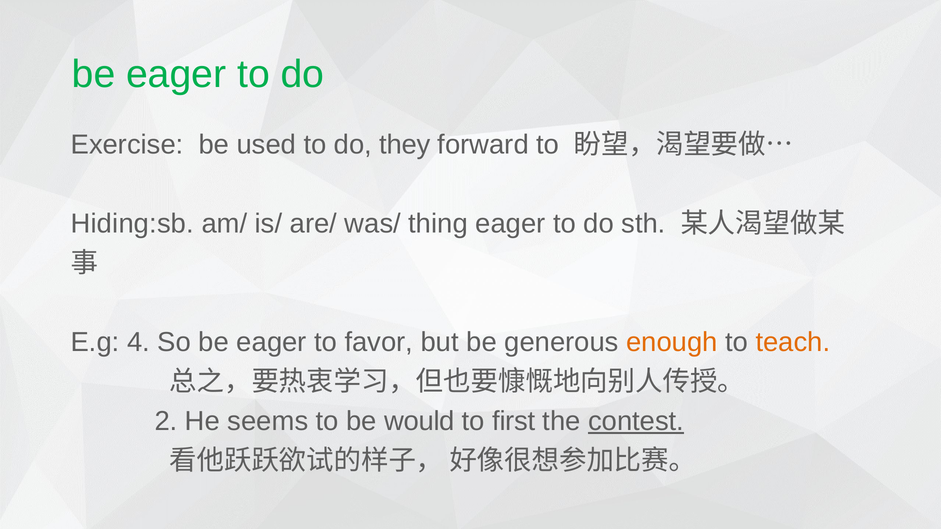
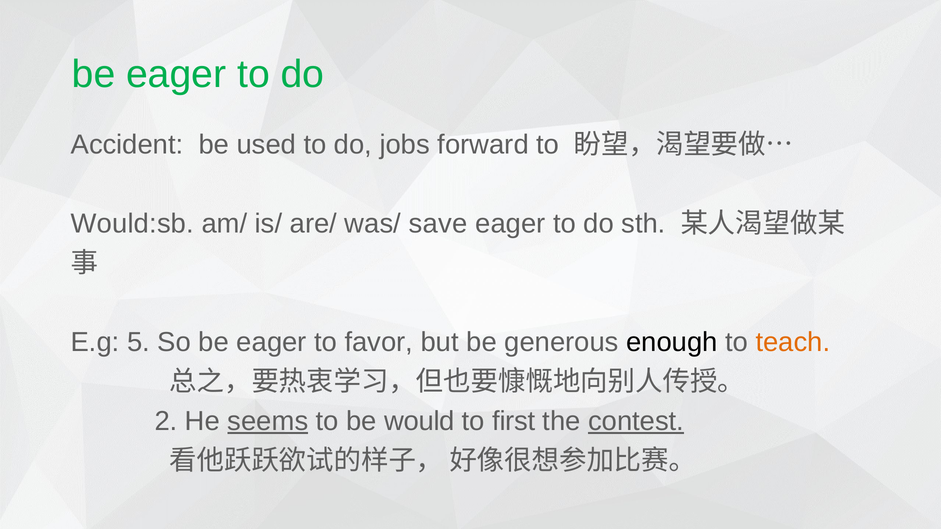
Exercise: Exercise -> Accident (127, 145)
they: they -> jobs (405, 145)
Hiding:sb: Hiding:sb -> Would:sb (132, 224)
thing: thing -> save (438, 224)
4: 4 -> 5 (138, 342)
enough colour: orange -> black (672, 342)
seems underline: none -> present (268, 421)
